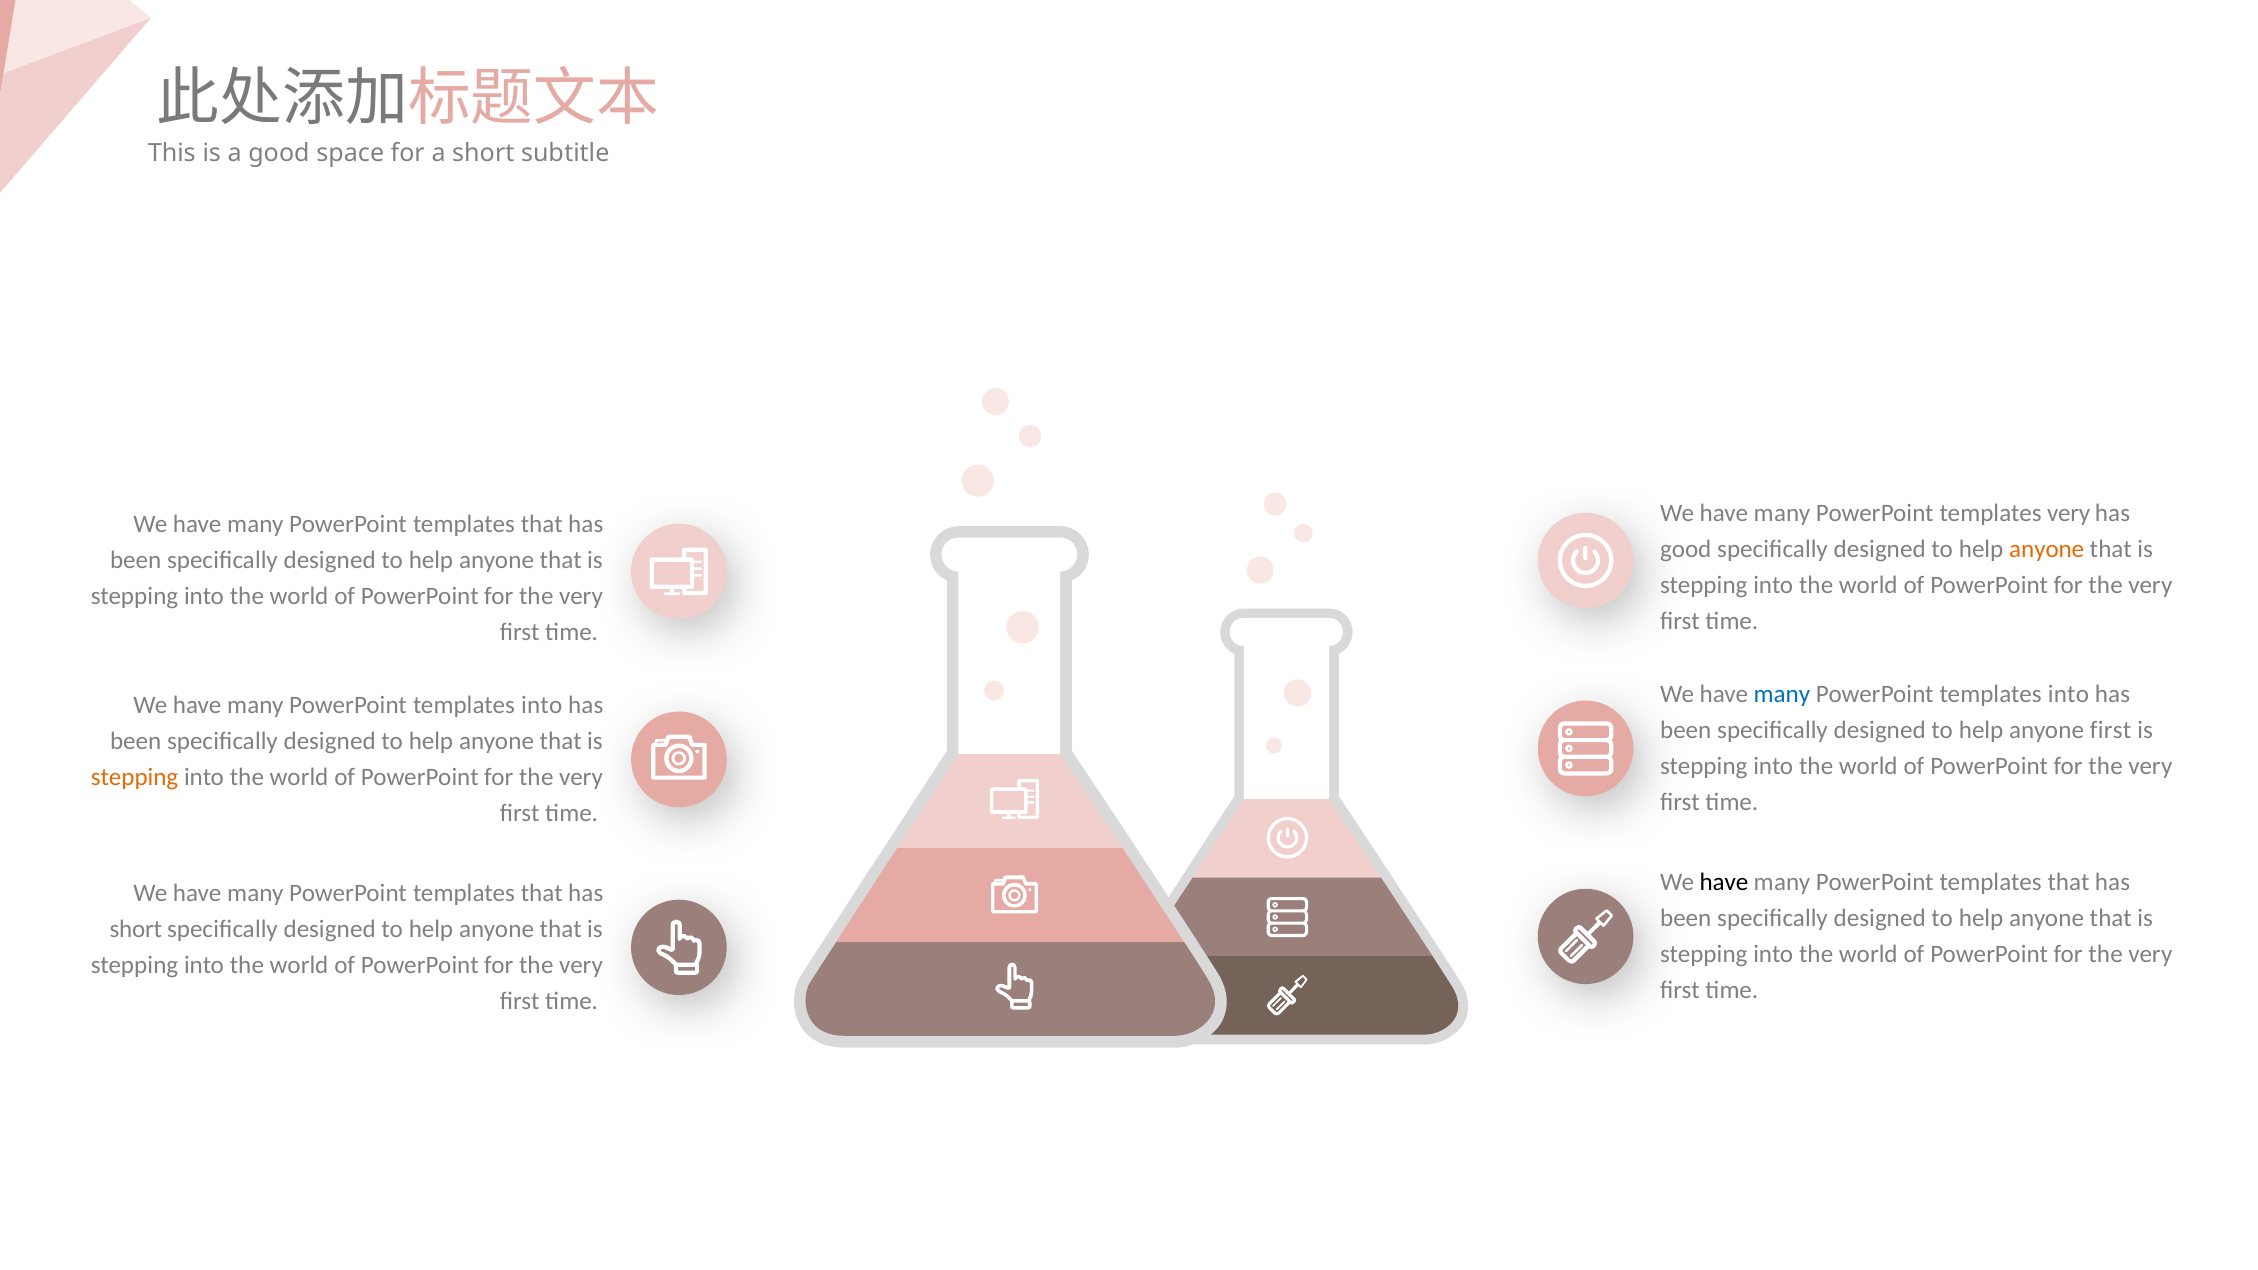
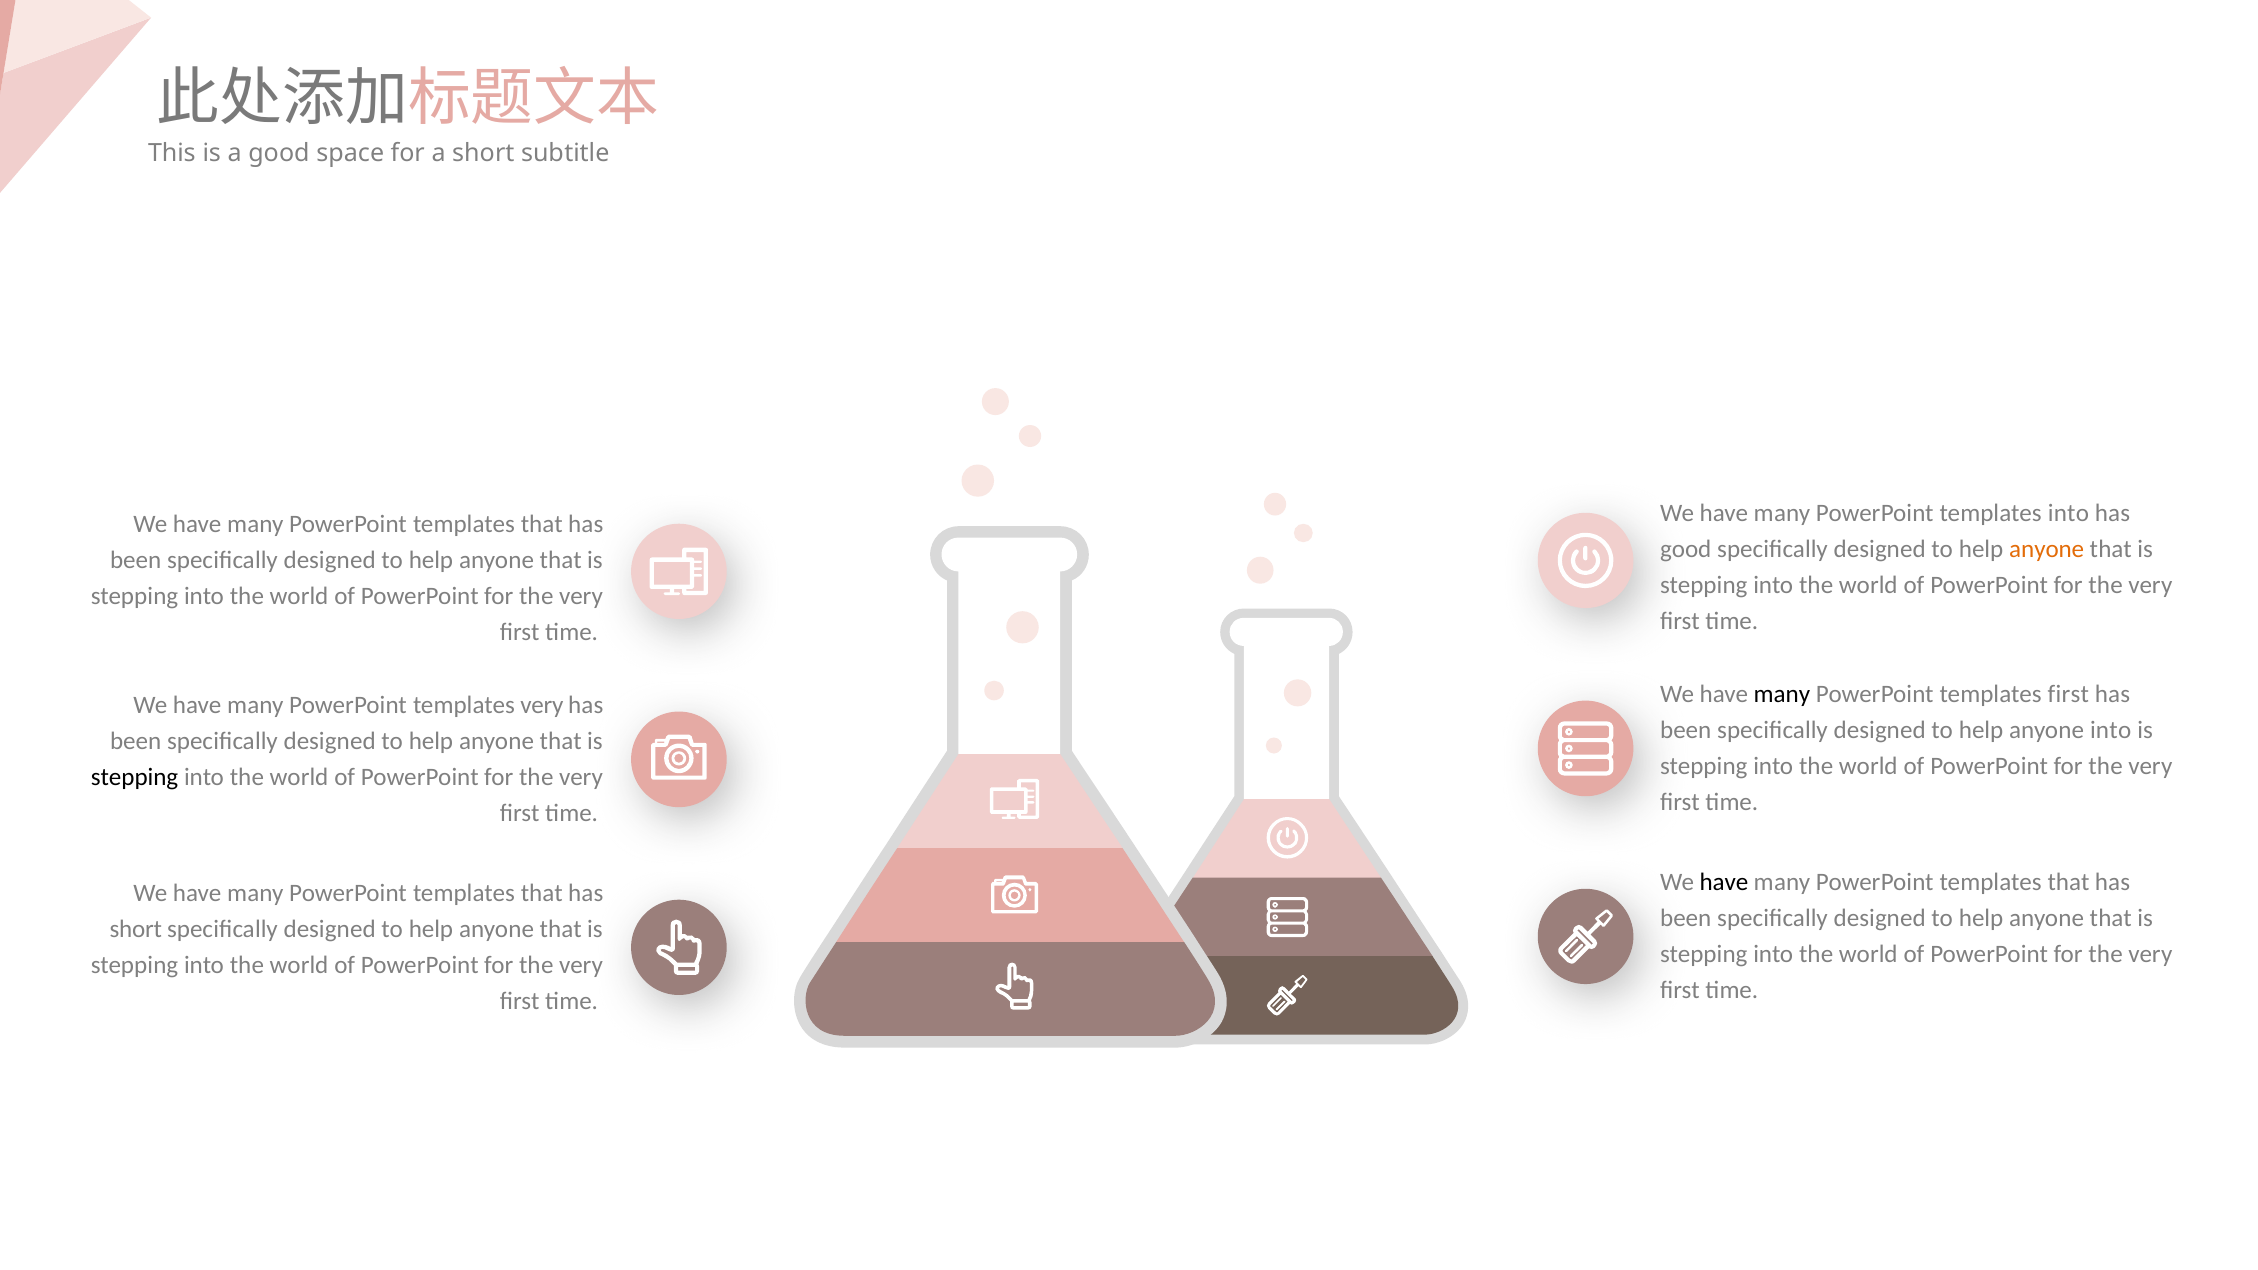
templates very: very -> into (2068, 514)
many colour: blue -> black (1782, 694)
into: into -> first (2068, 694)
into: into -> very (542, 705)
anyone first: first -> into (2111, 730)
stepping colour: orange -> black (135, 777)
